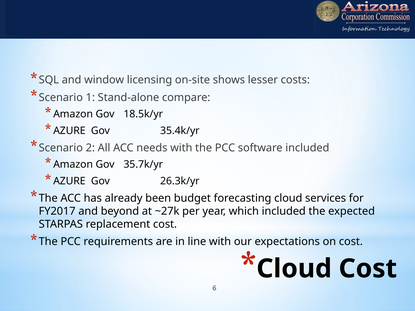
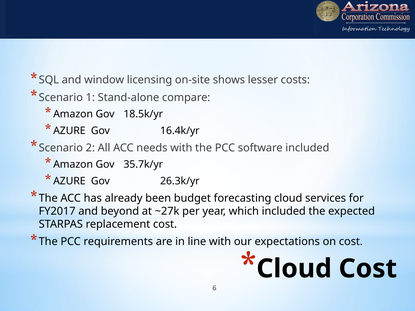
35.4k/yr: 35.4k/yr -> 16.4k/yr (180, 131)
